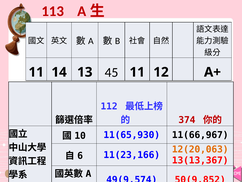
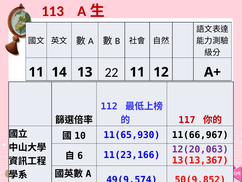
45: 45 -> 22 (111, 72)
374: 374 -> 117 (187, 120)
12(20,063 colour: orange -> purple (200, 149)
